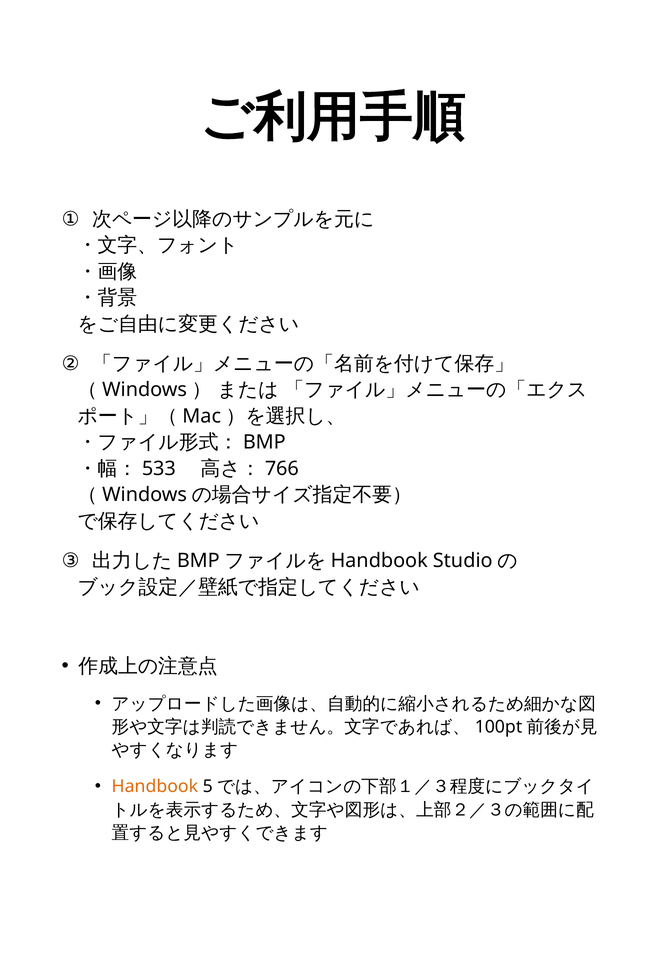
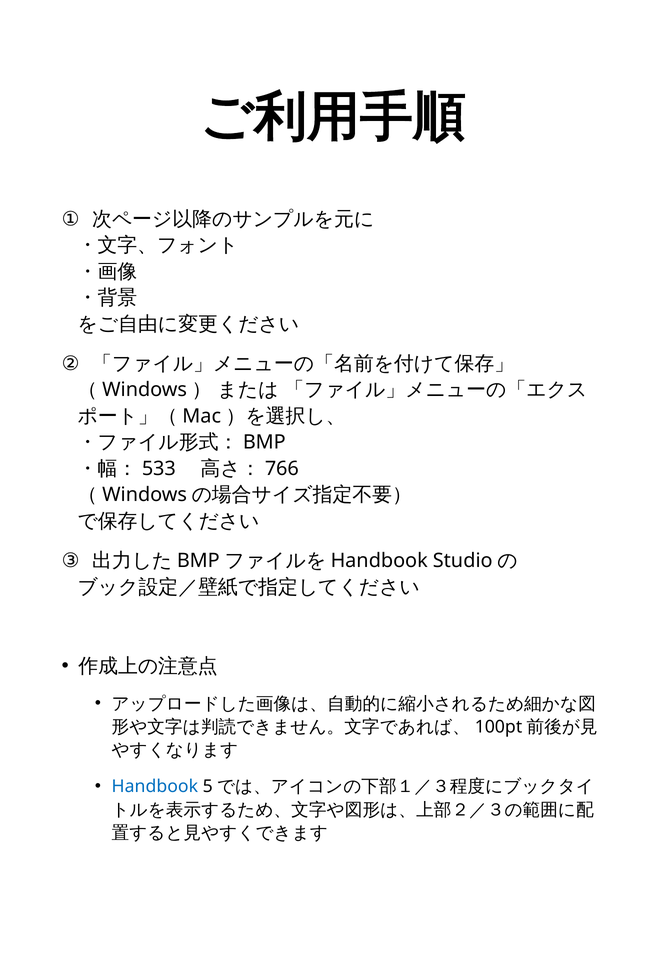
Handbook colour: orange -> blue (155, 786)
